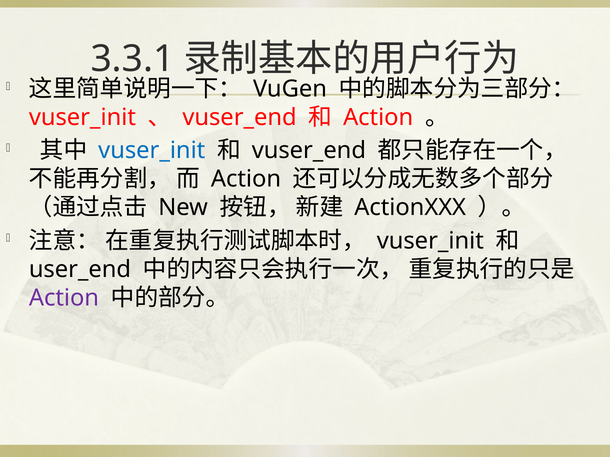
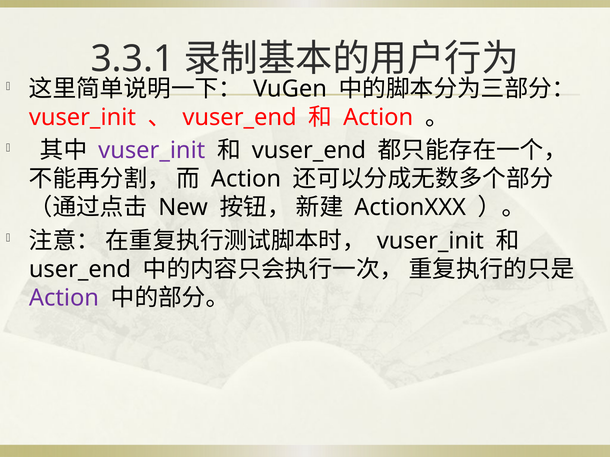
vuser_init colour: blue -> purple (152, 151)
